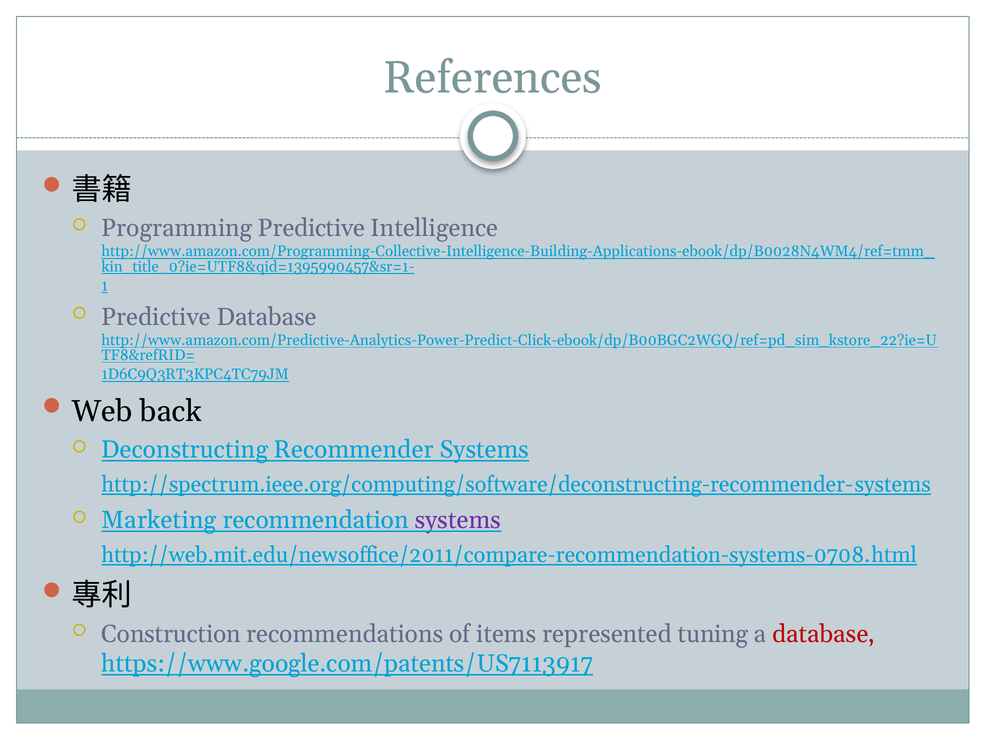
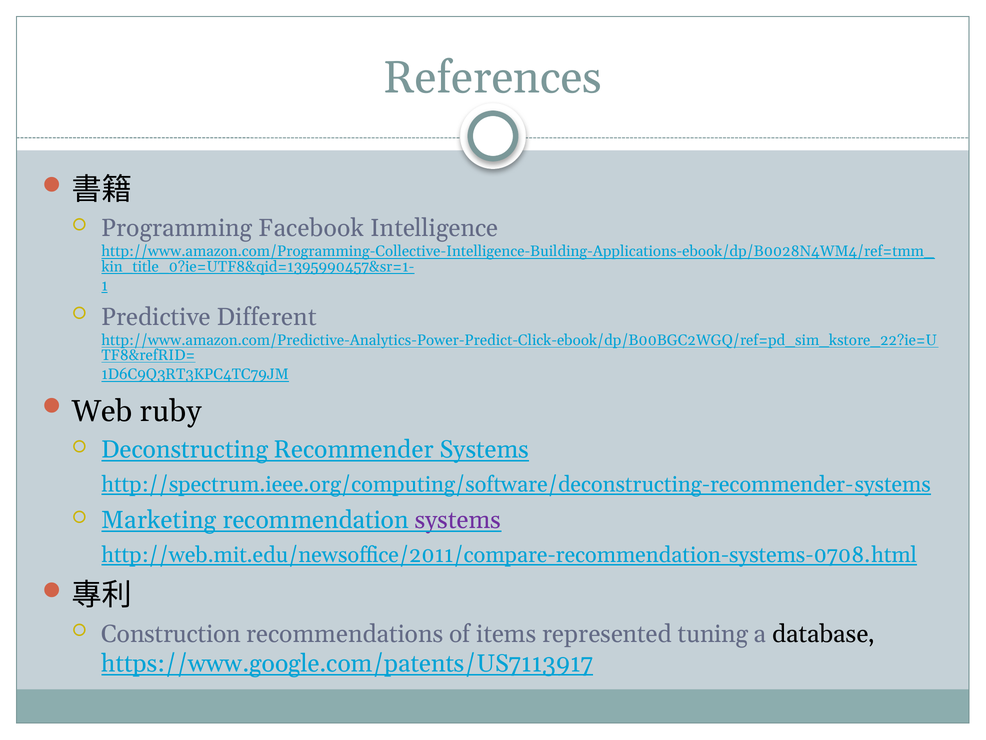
Programming Predictive: Predictive -> Facebook (311, 228)
Predictive Database: Database -> Different (267, 317)
back: back -> ruby (171, 411)
database colour: red -> black (824, 633)
